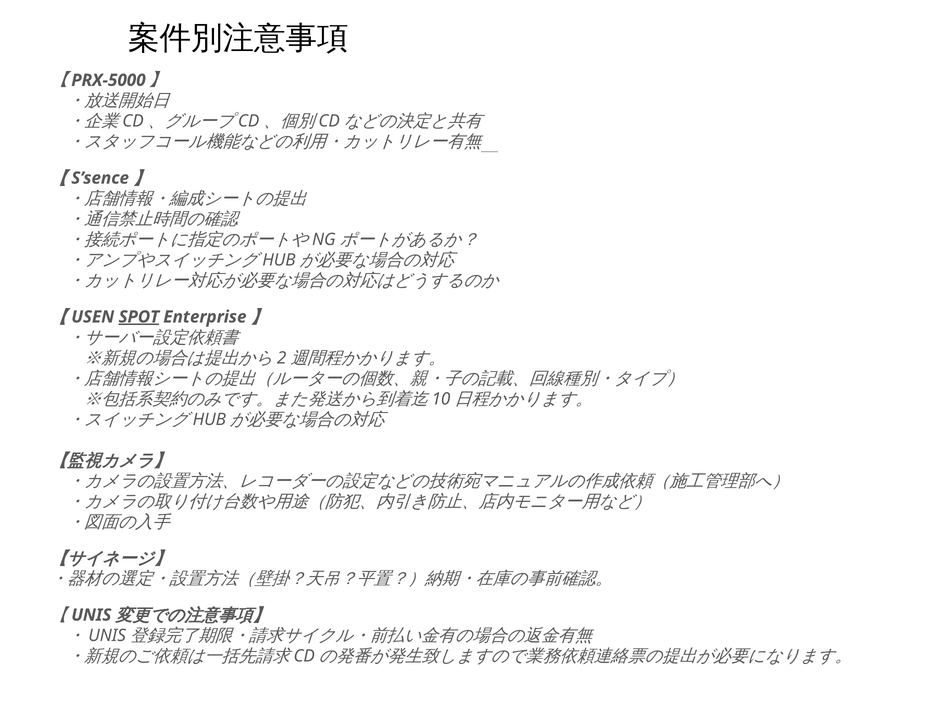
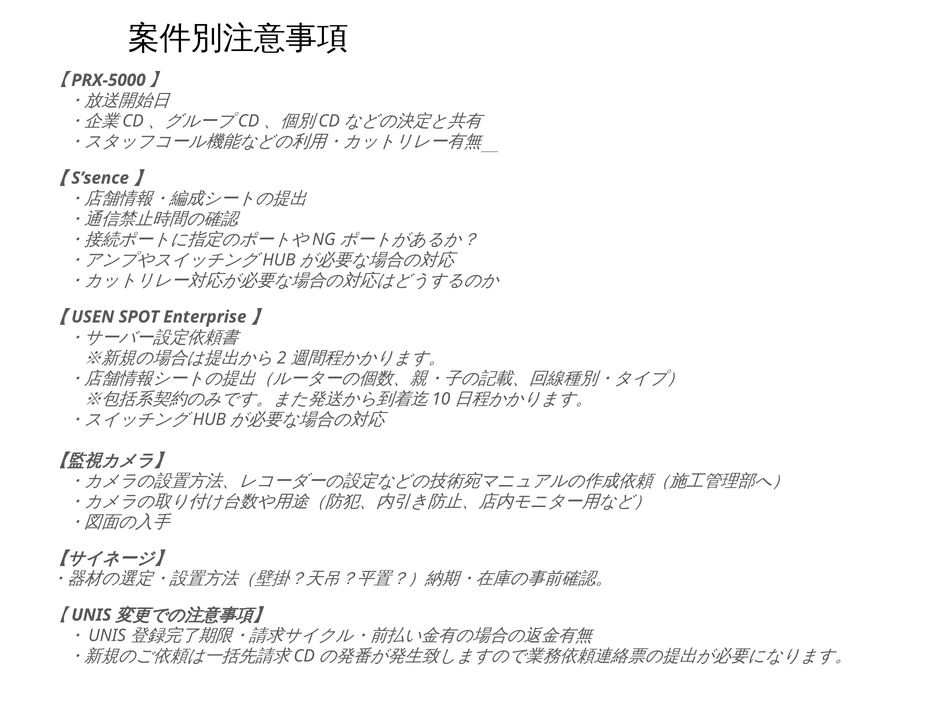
SPOT underline: present -> none (139, 317)
